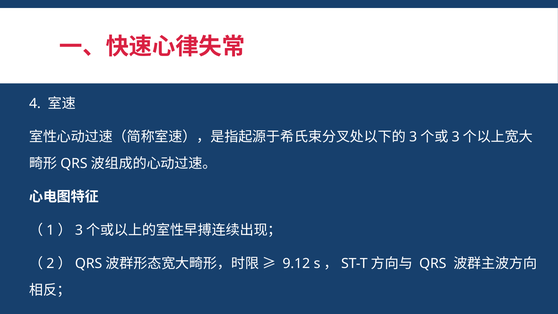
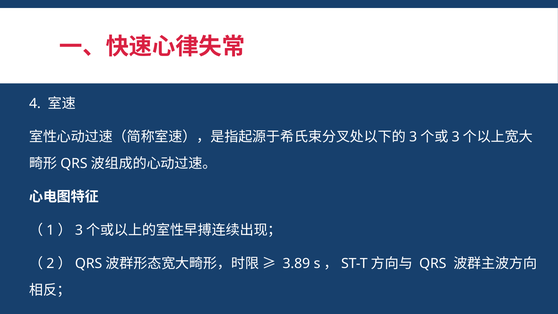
9.12: 9.12 -> 3.89 (296, 263)
